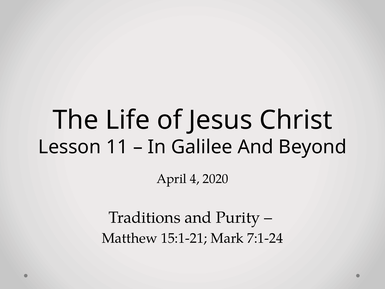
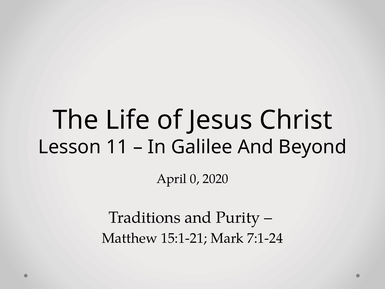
4: 4 -> 0 (195, 179)
